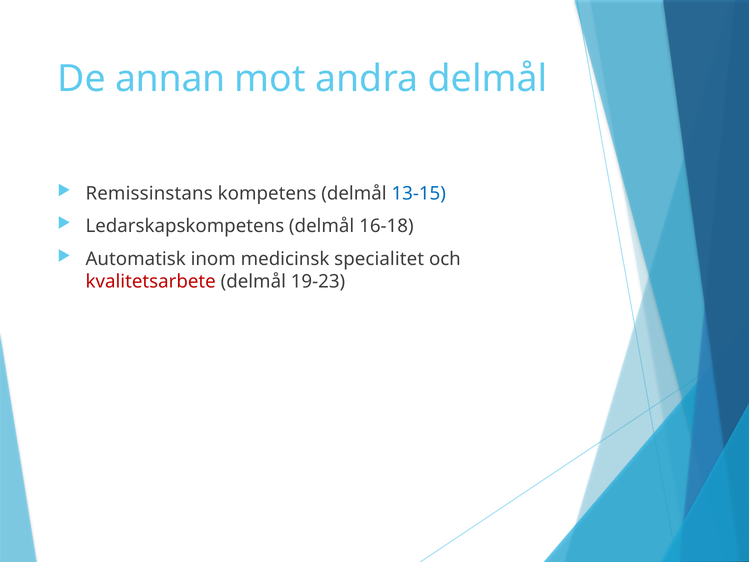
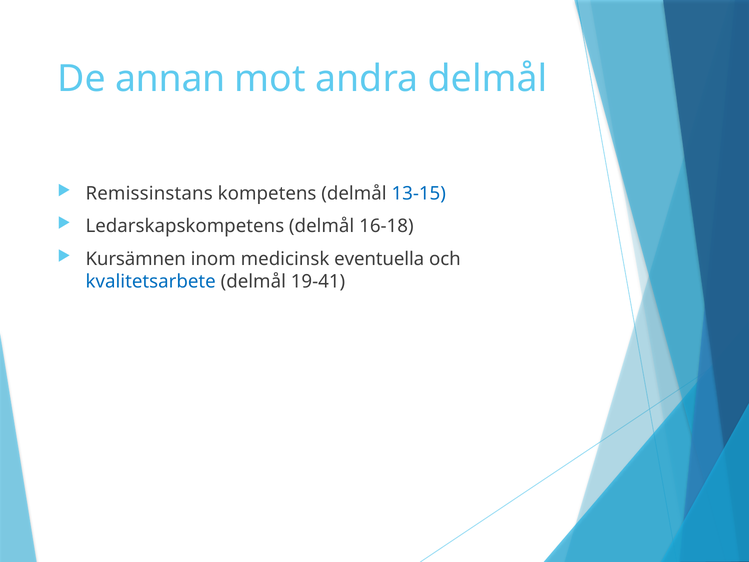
Automatisk: Automatisk -> Kursämnen (136, 259)
specialitet: specialitet -> eventuella (379, 259)
kvalitetsarbete colour: red -> blue (151, 282)
19-23: 19-23 -> 19-41 (318, 282)
